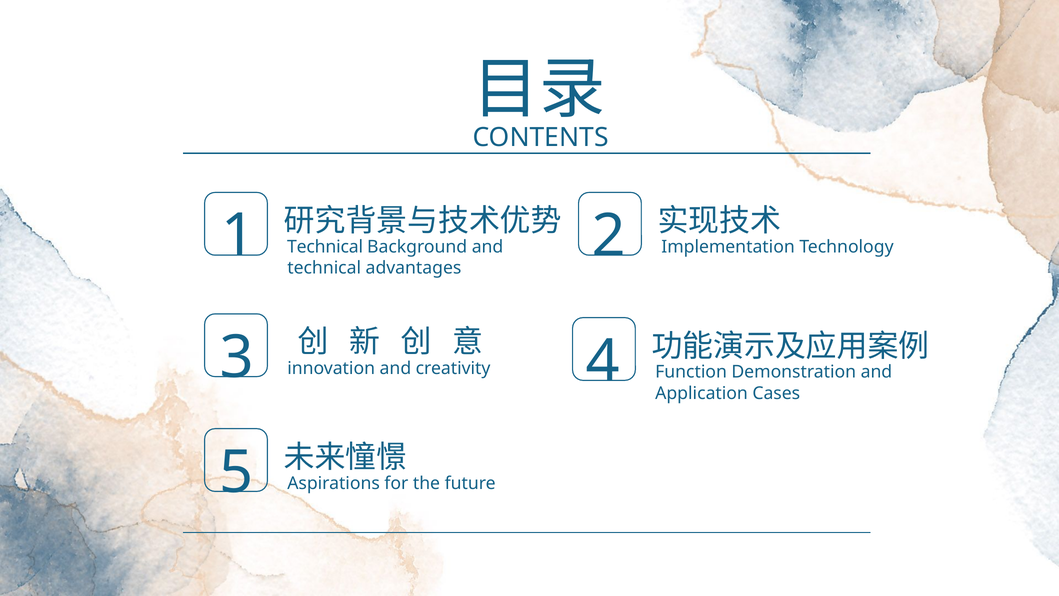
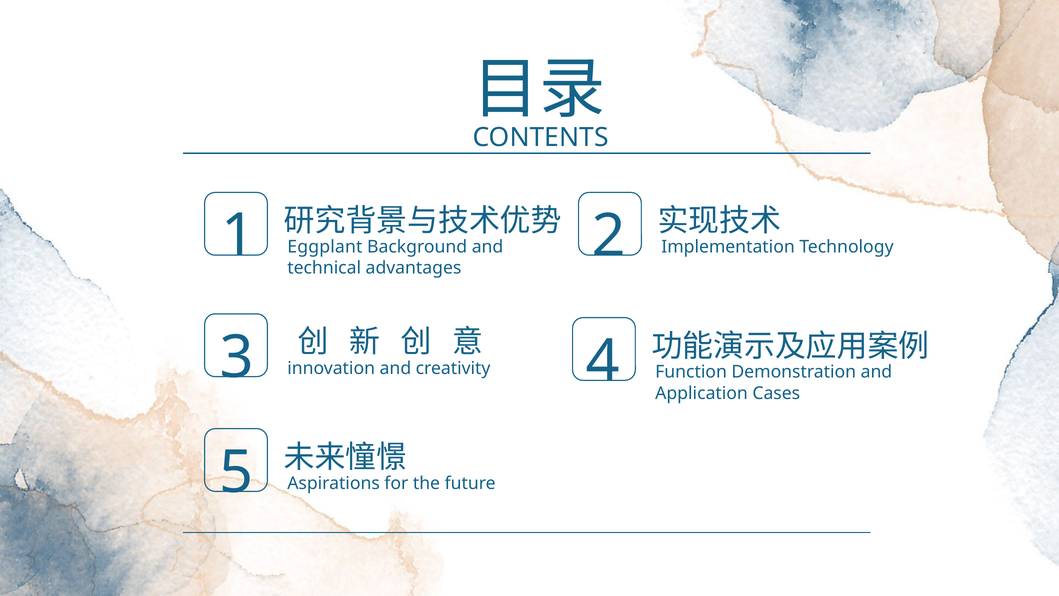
Technical: Technical -> Eggplant (325, 247)
